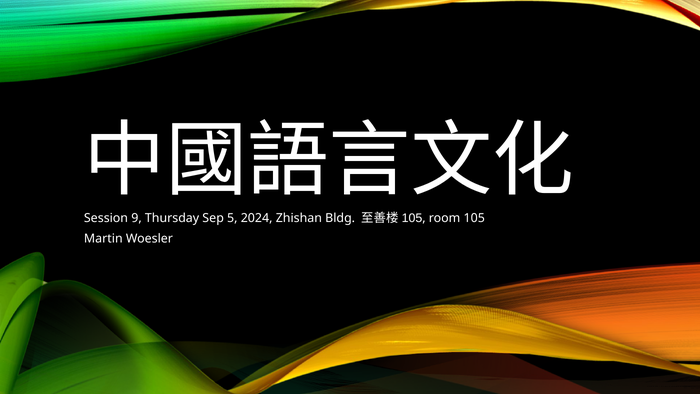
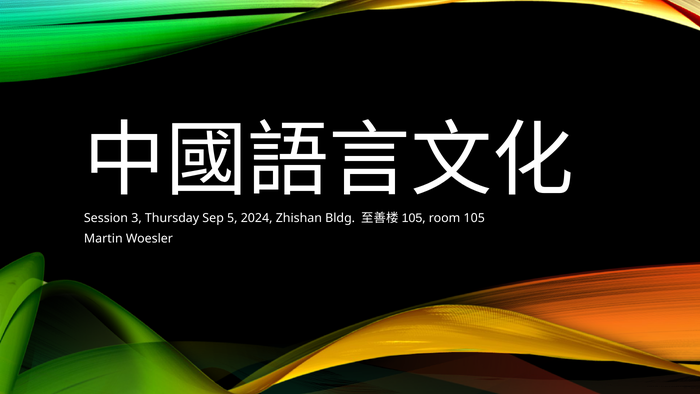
9: 9 -> 3 (136, 218)
